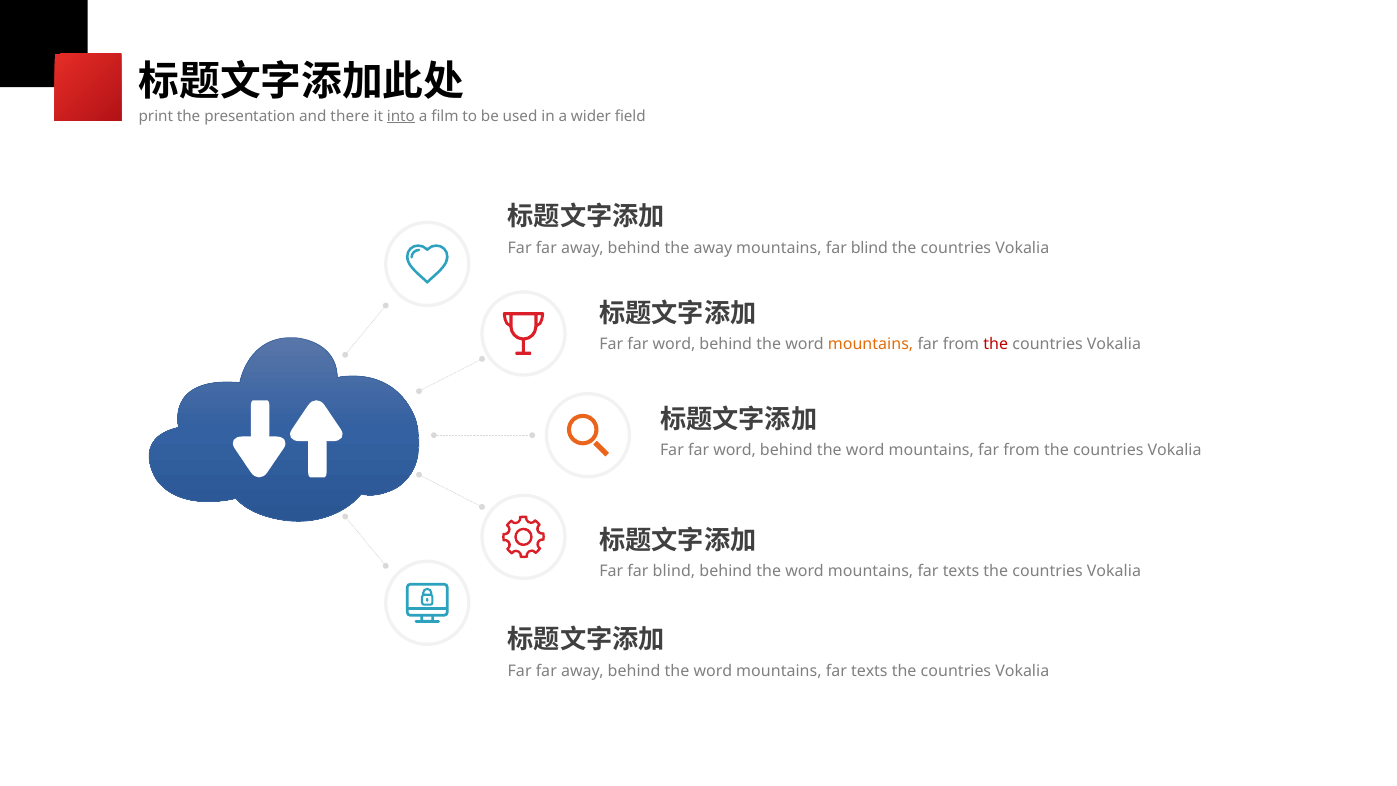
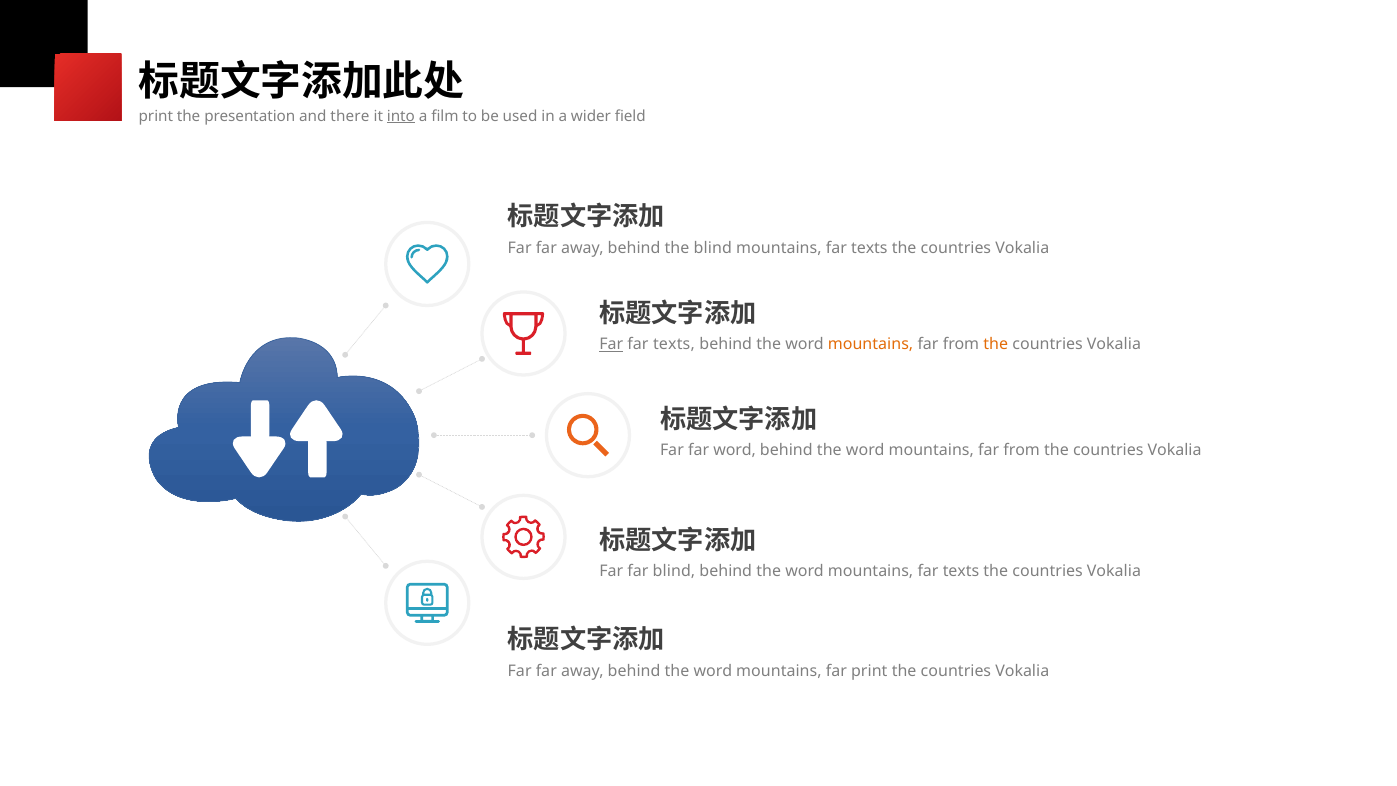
the away: away -> blind (713, 248)
blind: blind -> texts (869, 248)
Far underline: none -> present (611, 344)
word: word -> texts (674, 344)
the colour: red -> orange (996, 344)
texts: texts -> print (869, 671)
